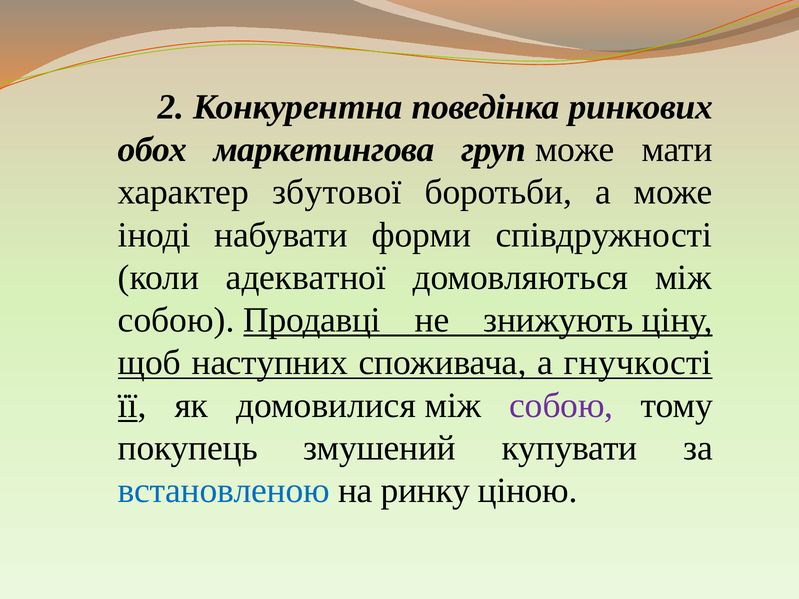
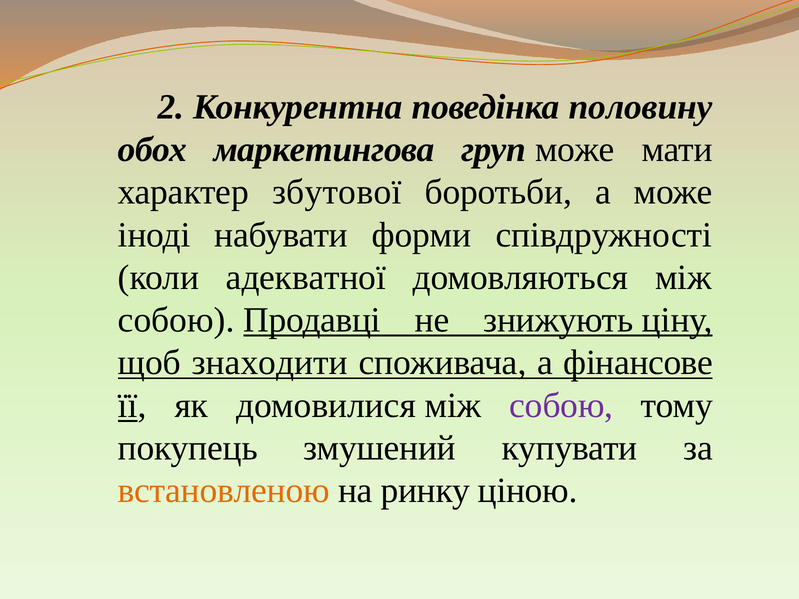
ринкових: ринкових -> половину (641, 107)
наступних: наступних -> знаходити (270, 363)
гнучкості: гнучкості -> фінансове (638, 363)
встановленою colour: blue -> orange (224, 491)
